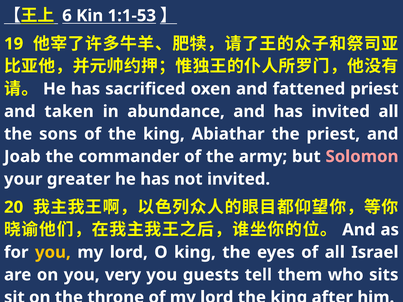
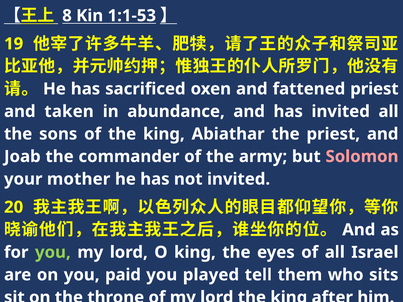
6: 6 -> 8 (67, 16)
greater: greater -> mother (79, 179)
you colour: yellow -> light green (53, 252)
very: very -> paid (123, 275)
guests: guests -> played (211, 275)
